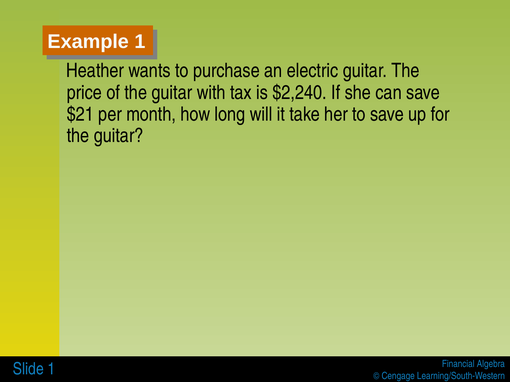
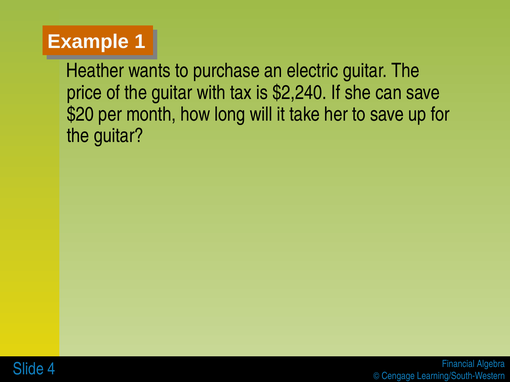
$21: $21 -> $20 (80, 114)
Slide 1: 1 -> 4 (51, 369)
